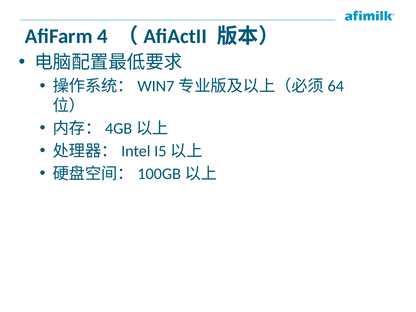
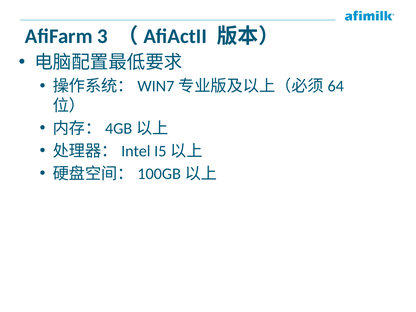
4: 4 -> 3 (103, 36)
